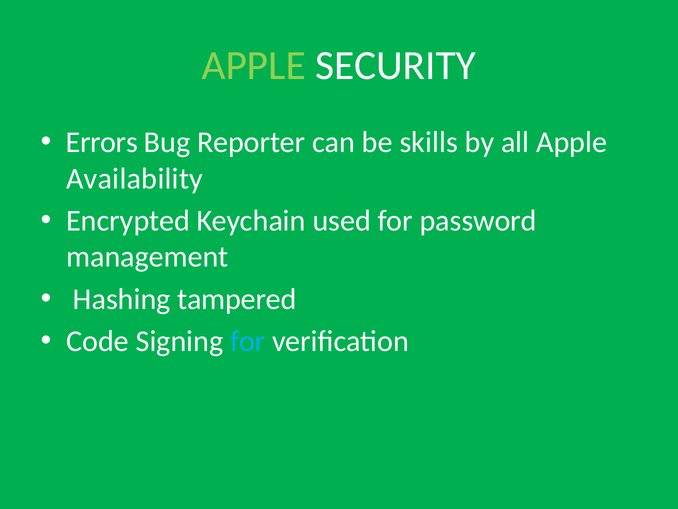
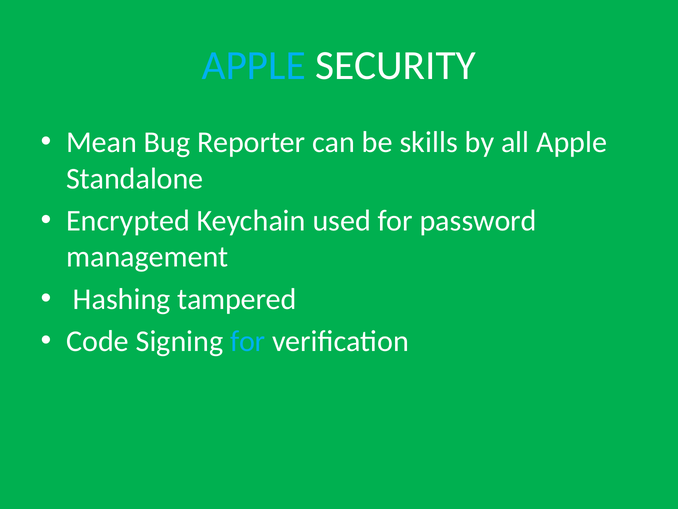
APPLE colour: light green -> light blue (254, 66)
Errors: Errors -> Mean (102, 142)
Availability: Availability -> Standalone (135, 178)
